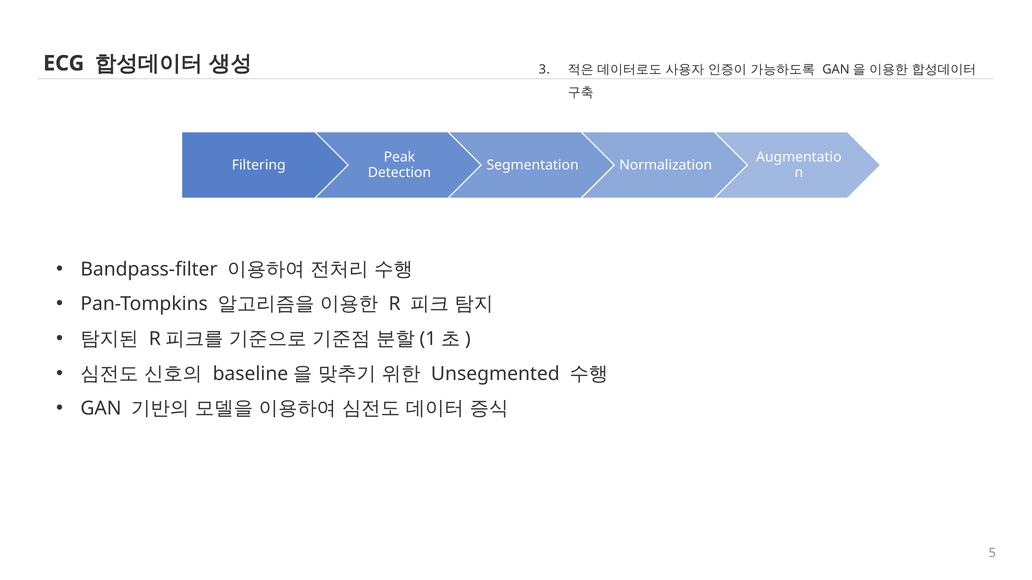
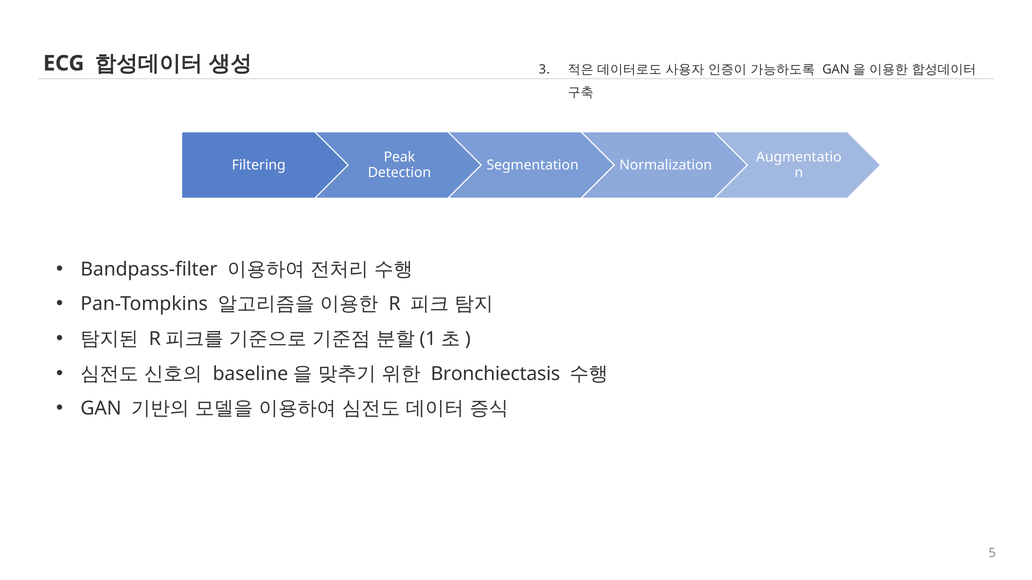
Unsegmented: Unsegmented -> Bronchiectasis (495, 374)
